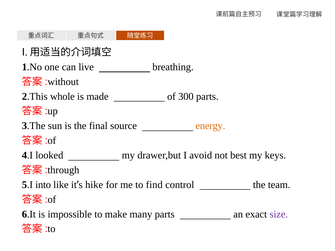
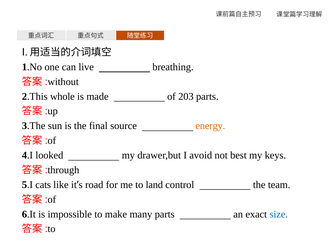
300: 300 -> 203 (186, 97)
into: into -> cats (43, 185)
hike: hike -> road (94, 185)
find: find -> land (154, 185)
size colour: purple -> blue (279, 214)
